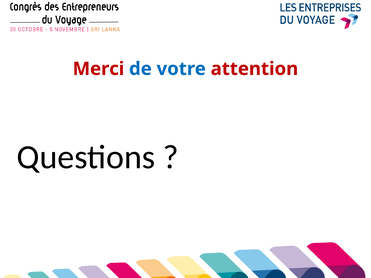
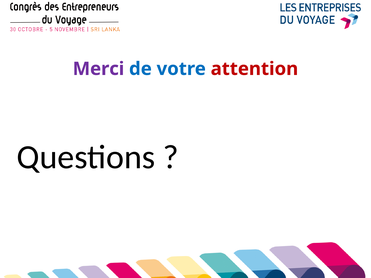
Merci colour: red -> purple (98, 69)
